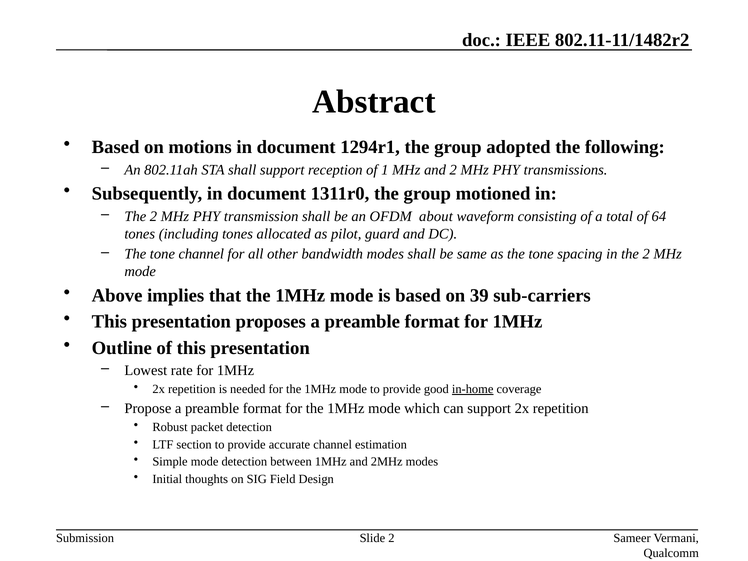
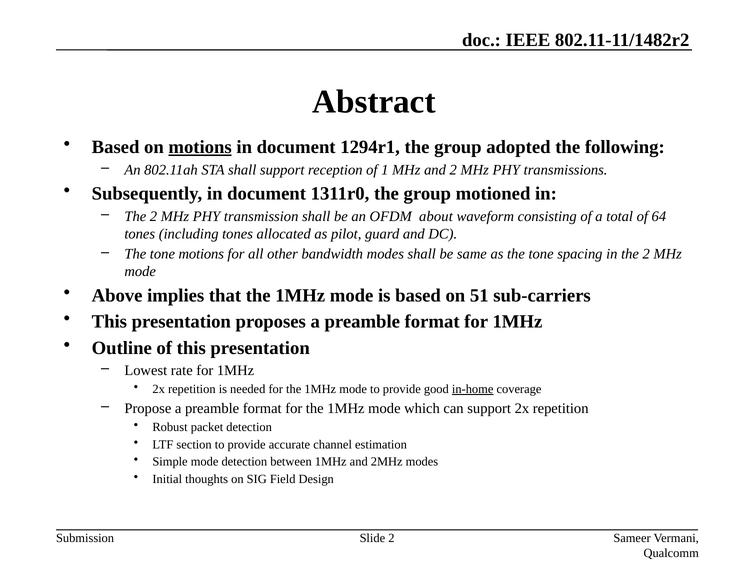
motions underline: none -> present (200, 147)
tone channel: channel -> motions (201, 254)
39: 39 -> 51 (479, 296)
